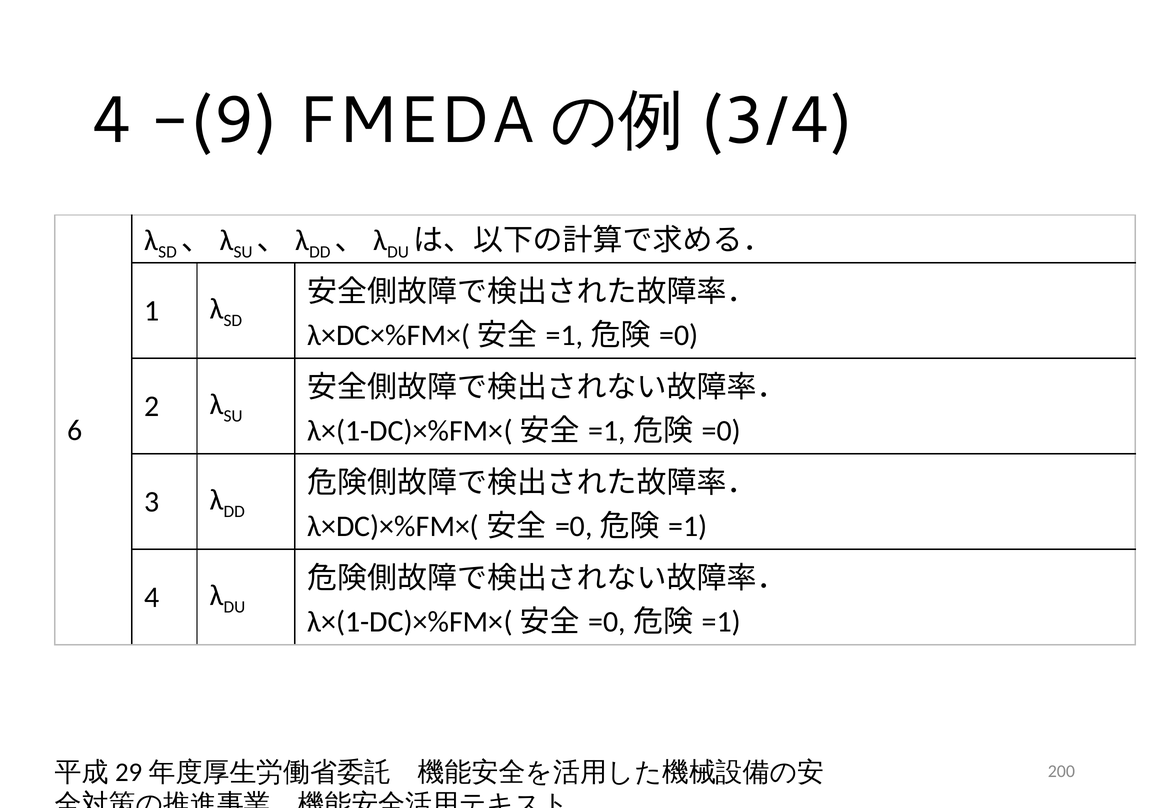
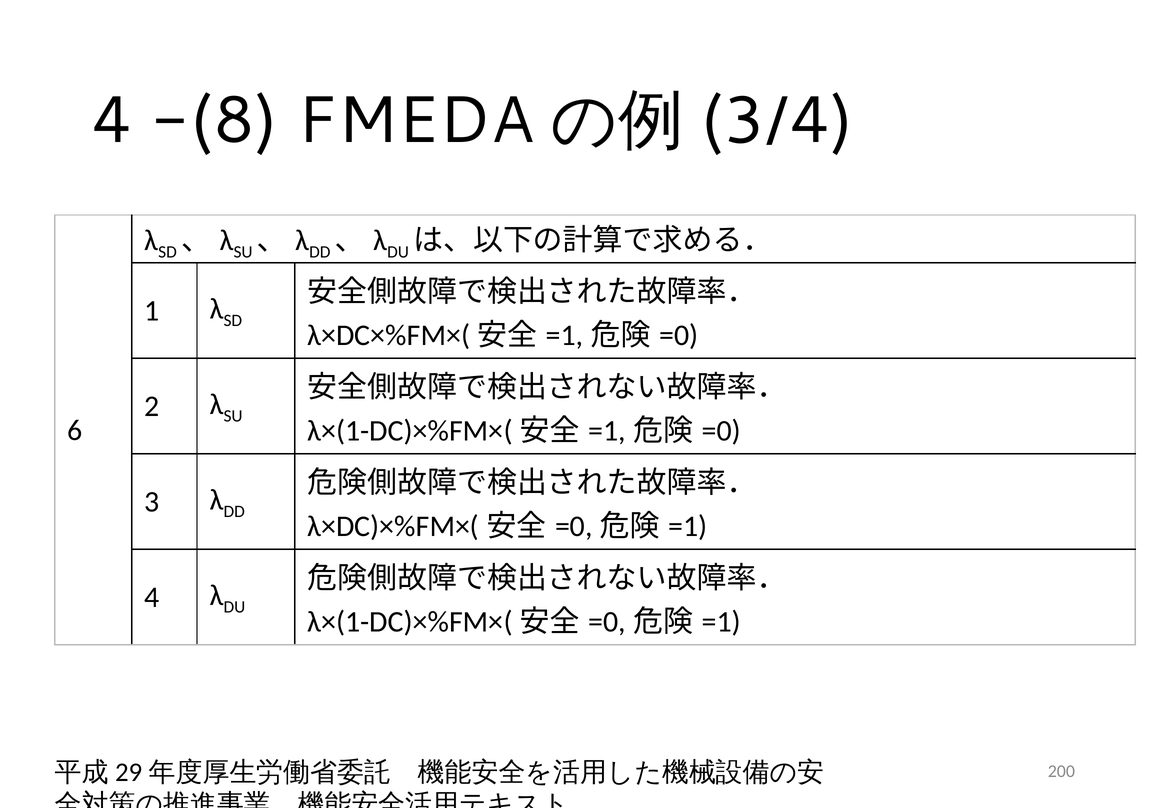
-(9: -(9 -> -(8 (215, 121)
